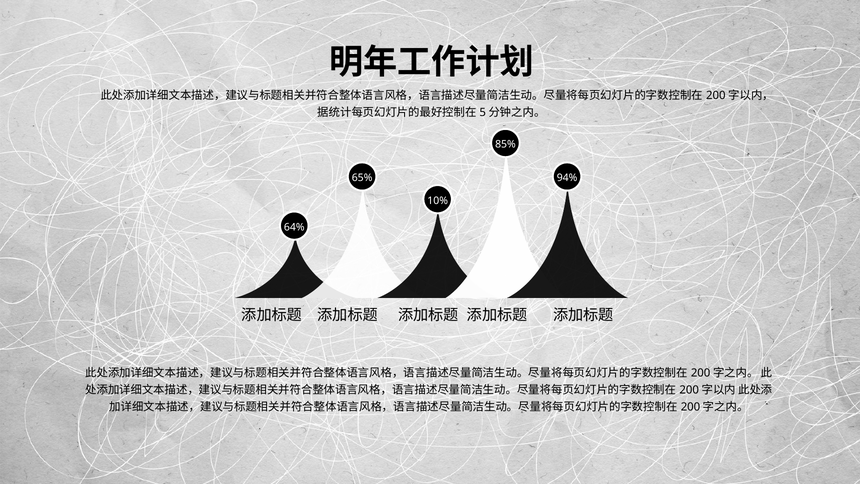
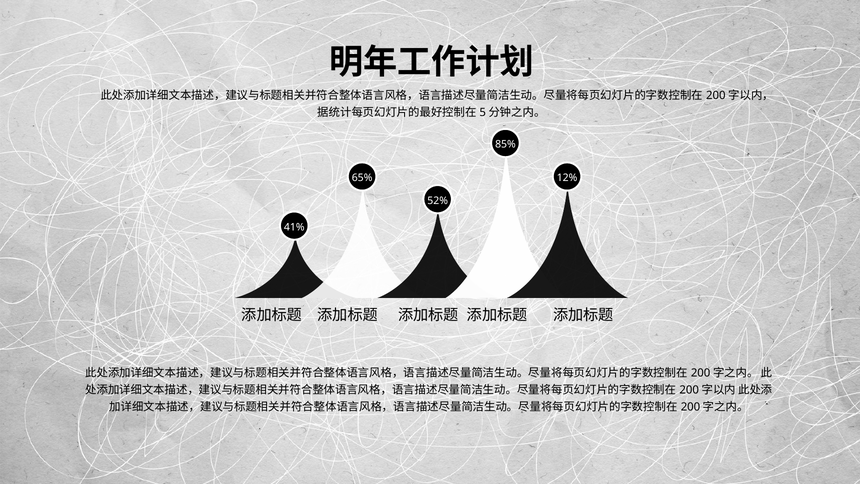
94%: 94% -> 12% (567, 178)
10%: 10% -> 52% (438, 201)
64%: 64% -> 41% (294, 227)
